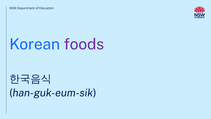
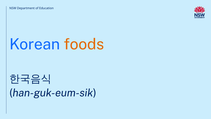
foods colour: purple -> orange (84, 44)
